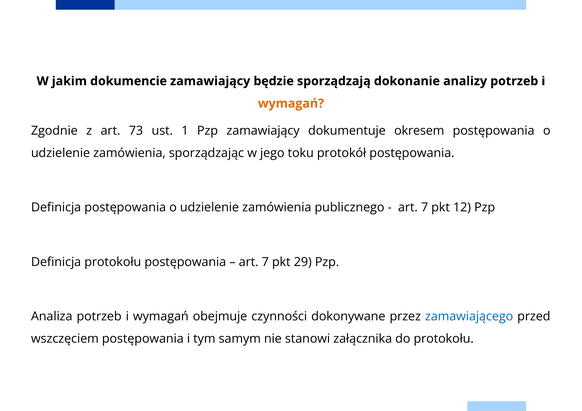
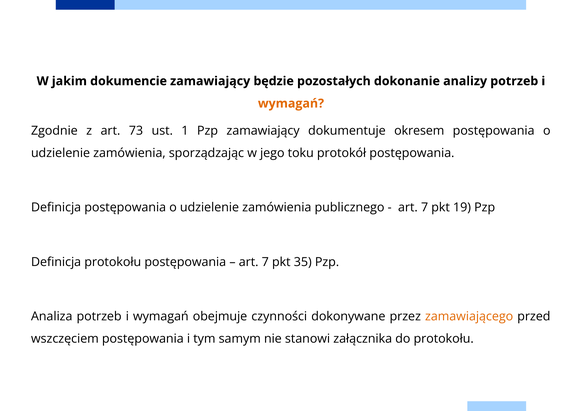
sporządzają: sporządzają -> pozostałych (334, 81)
12: 12 -> 19 (462, 208)
29: 29 -> 35 (303, 262)
zamawiającego colour: blue -> orange (469, 317)
